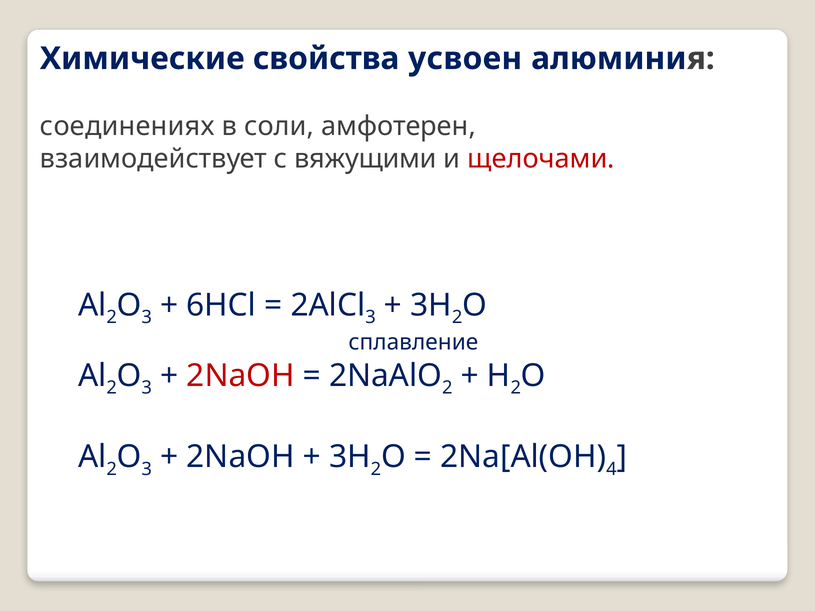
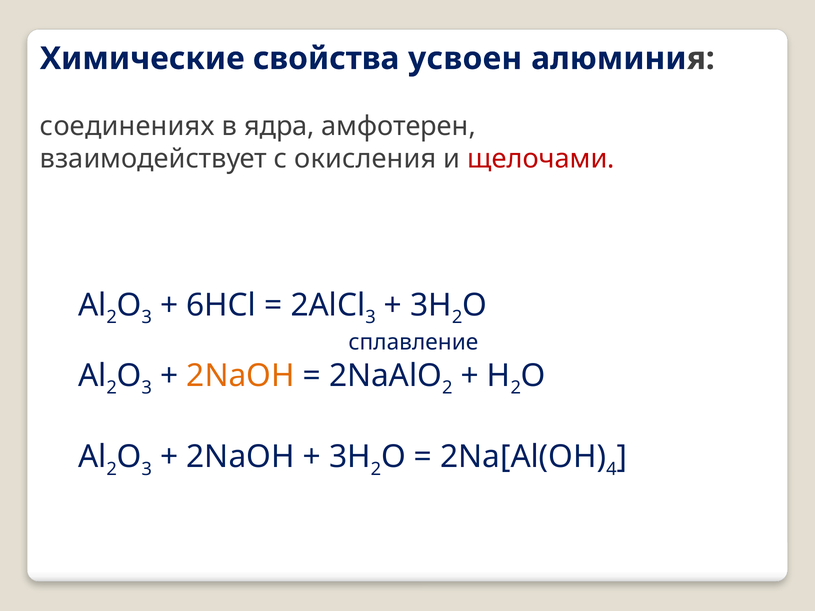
соли: соли -> ядра (279, 126)
вяжущими: вяжущими -> окисления (365, 159)
2NaOH colour: red -> orange (240, 376)
